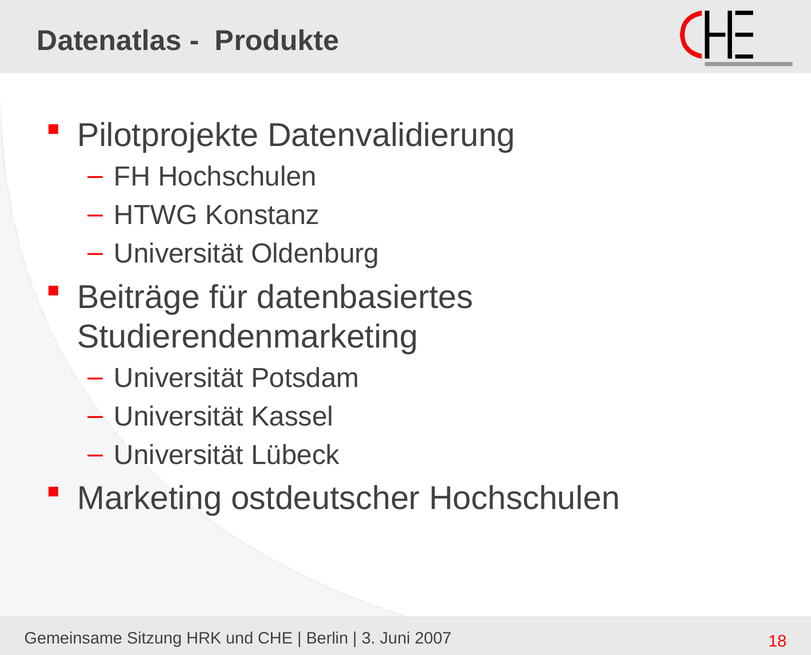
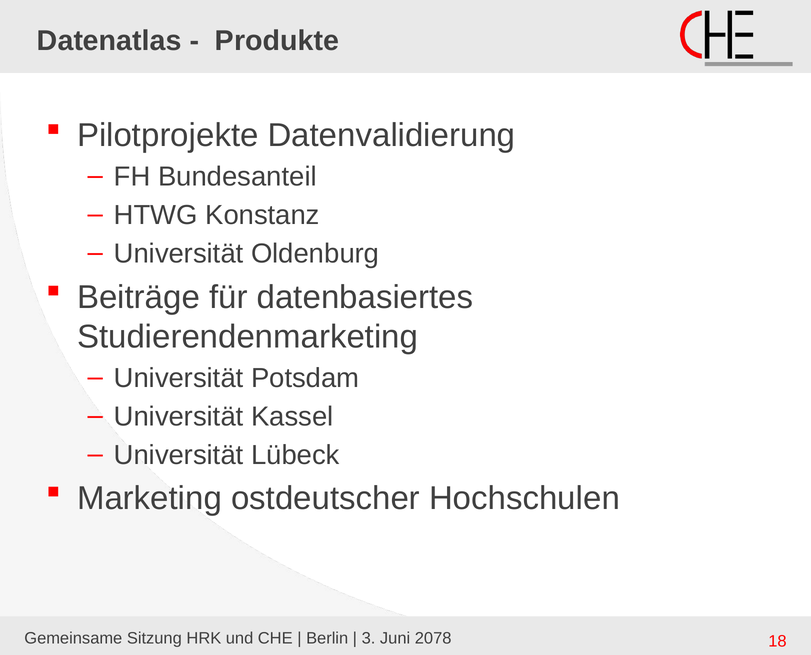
FH Hochschulen: Hochschulen -> Bundesanteil (237, 177)
2007: 2007 -> 2078 (433, 638)
